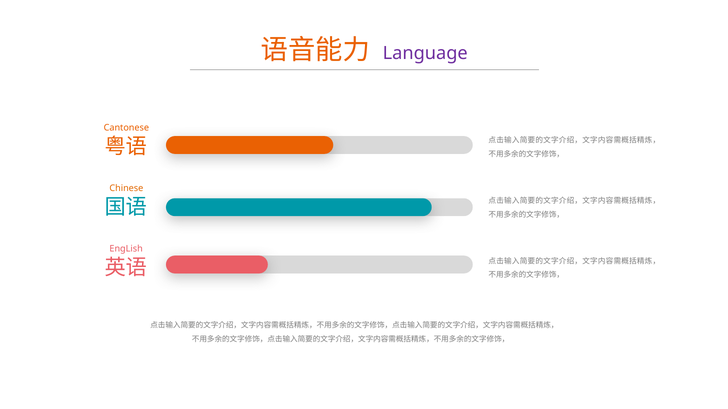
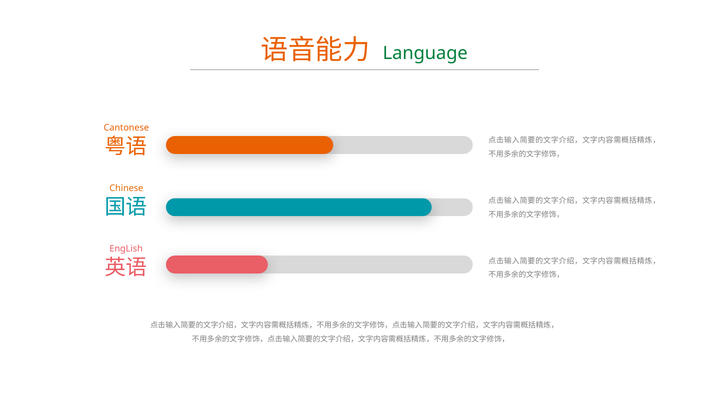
Language colour: purple -> green (425, 53)
